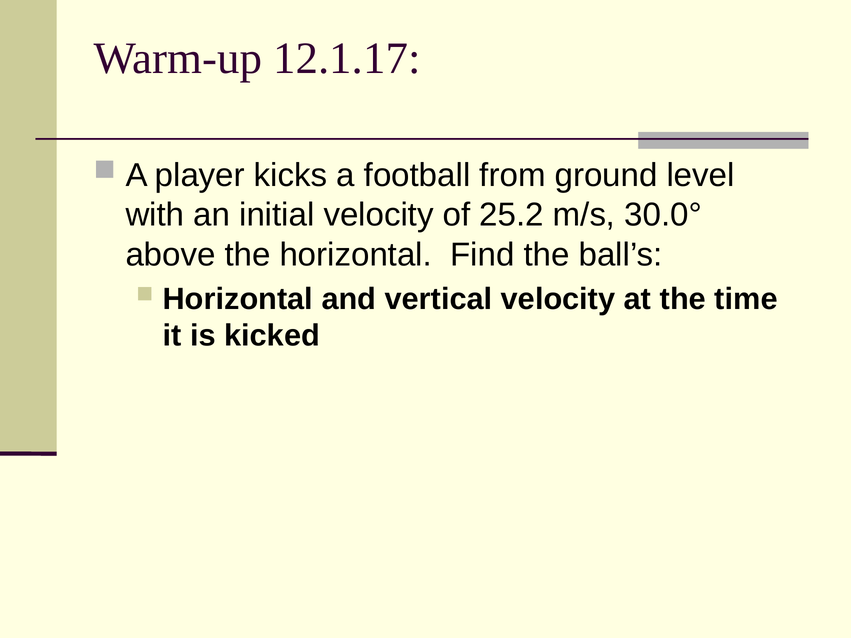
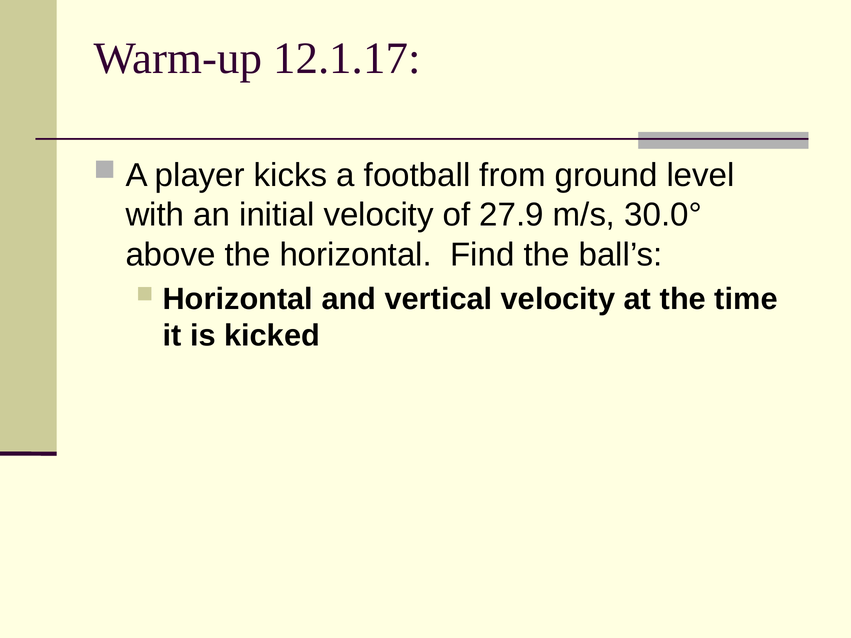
25.2: 25.2 -> 27.9 (512, 215)
